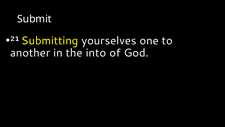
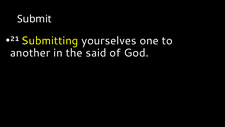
into: into -> said (96, 53)
